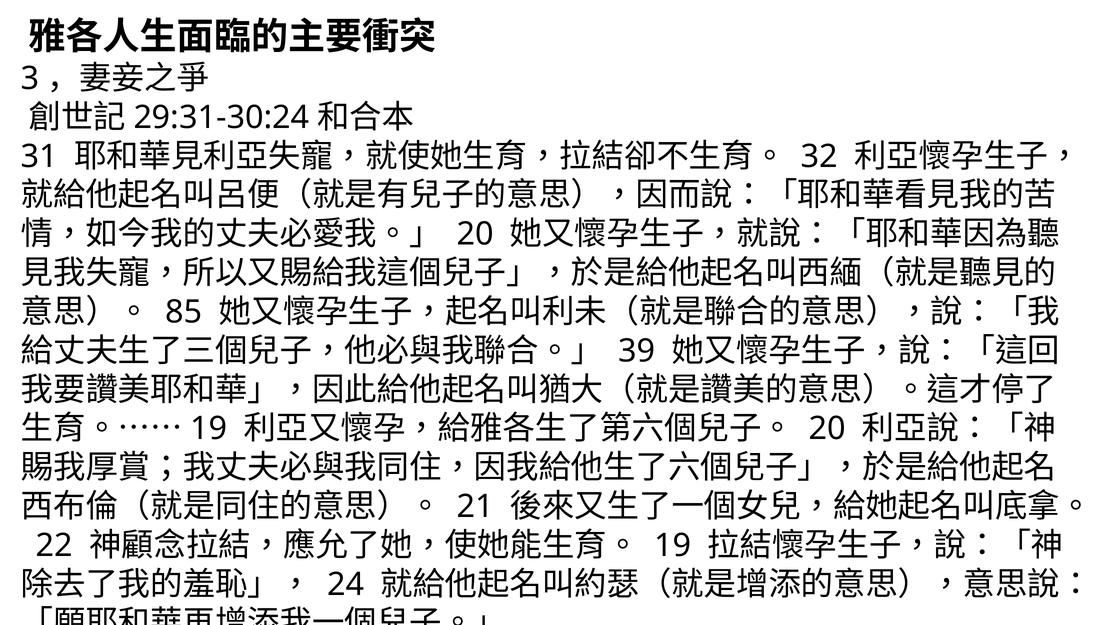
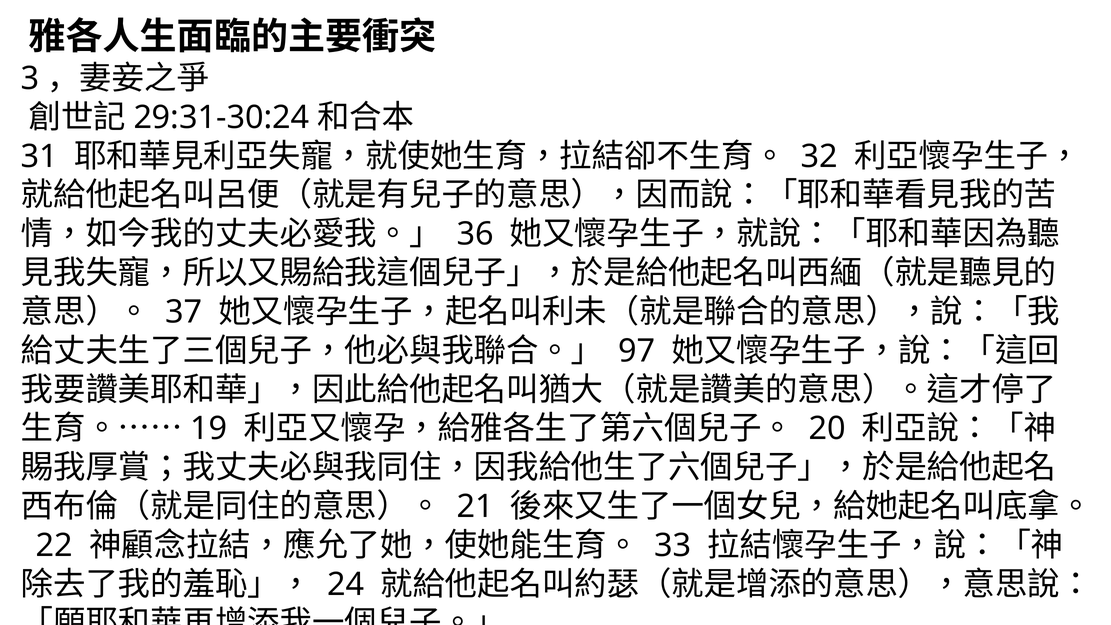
20: 20 -> 36 (475, 234)
85: 85 -> 37 (184, 312)
39: 39 -> 97 (637, 351)
19: 19 -> 33 (673, 545)
